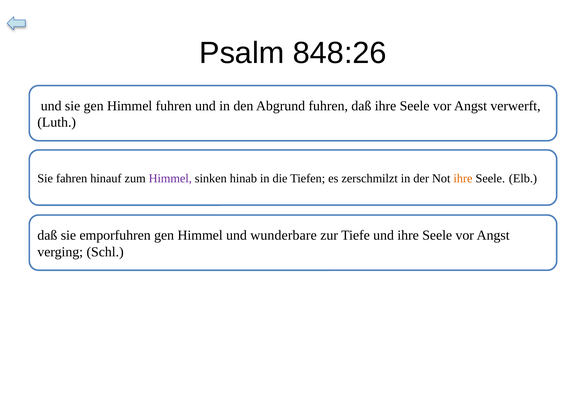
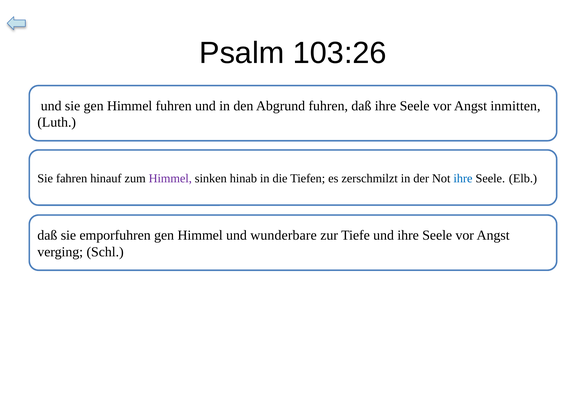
848:26: 848:26 -> 103:26 (340, 53)
verwerft: verwerft -> inmitten (515, 106)
ihre colour: orange -> blue (463, 179)
